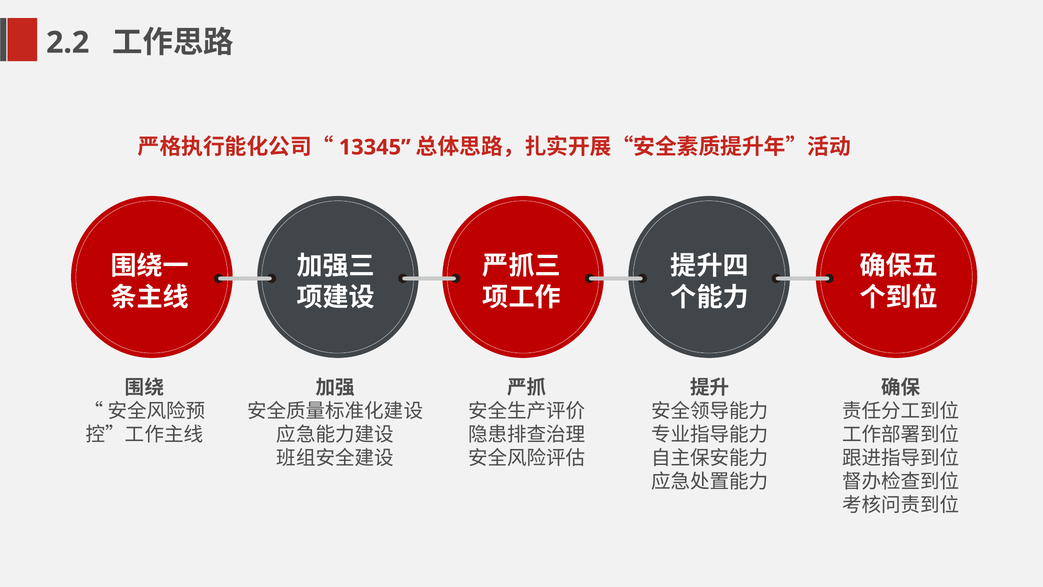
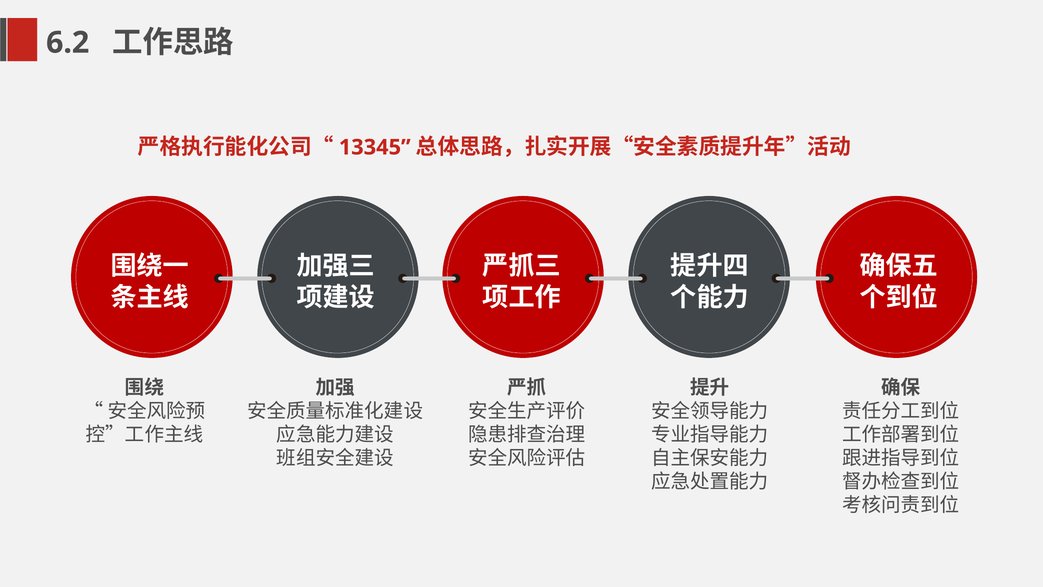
2.2: 2.2 -> 6.2 (68, 43)
